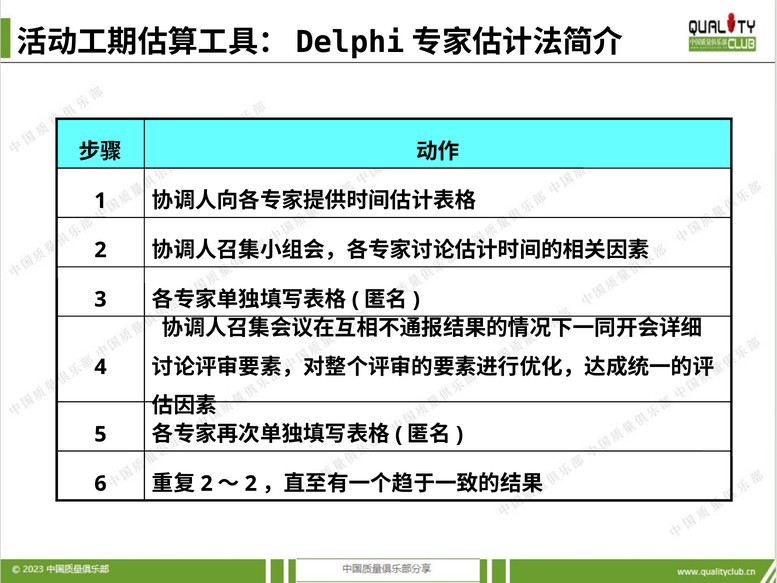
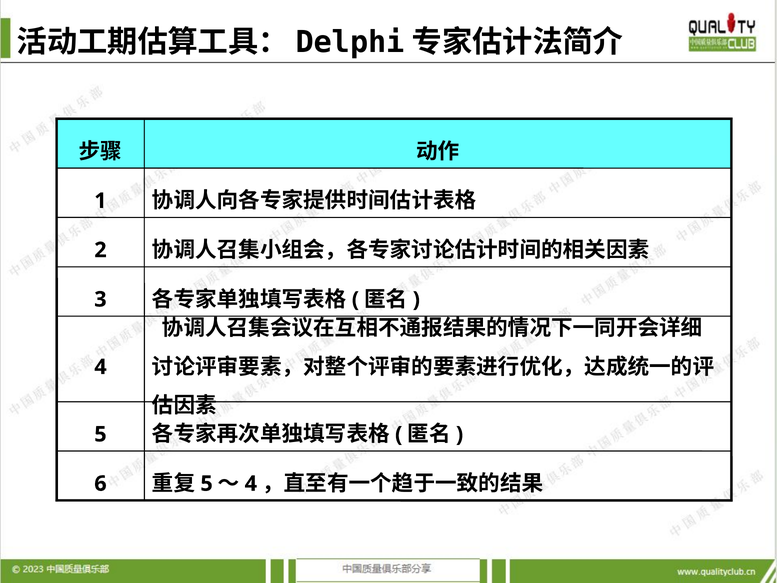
2: 2 -> 5 (207, 483)
2: 2 -> 4 (251, 483)
